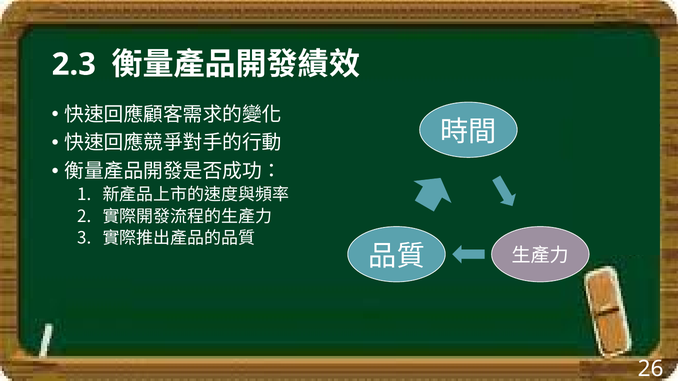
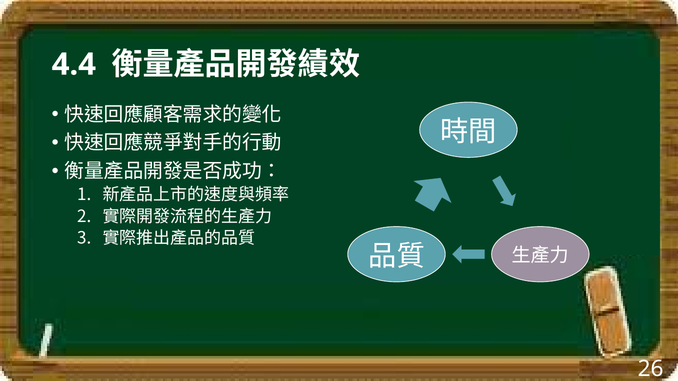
2.3: 2.3 -> 4.4 (74, 64)
